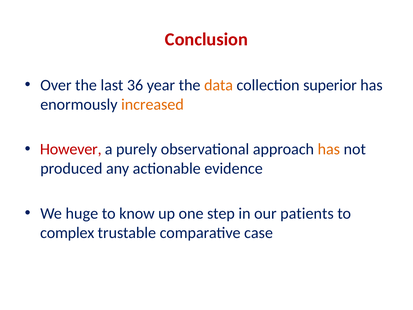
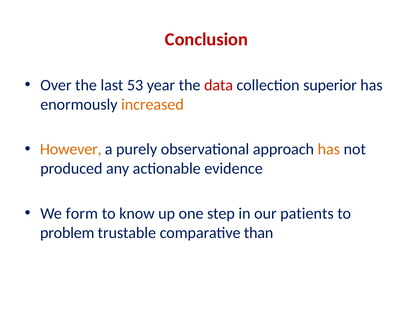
36: 36 -> 53 (135, 85)
data colour: orange -> red (219, 85)
However colour: red -> orange (71, 149)
huge: huge -> form (82, 213)
complex: complex -> problem (67, 233)
case: case -> than (259, 233)
